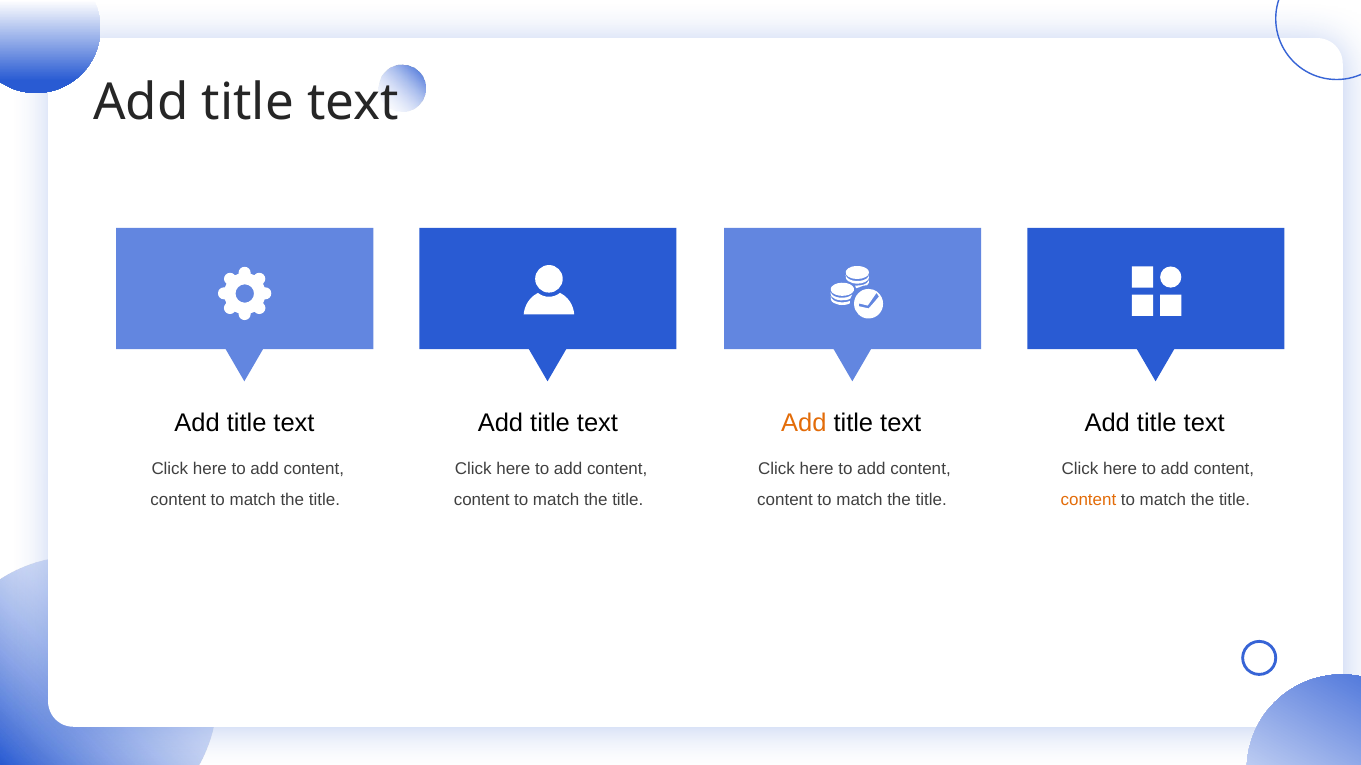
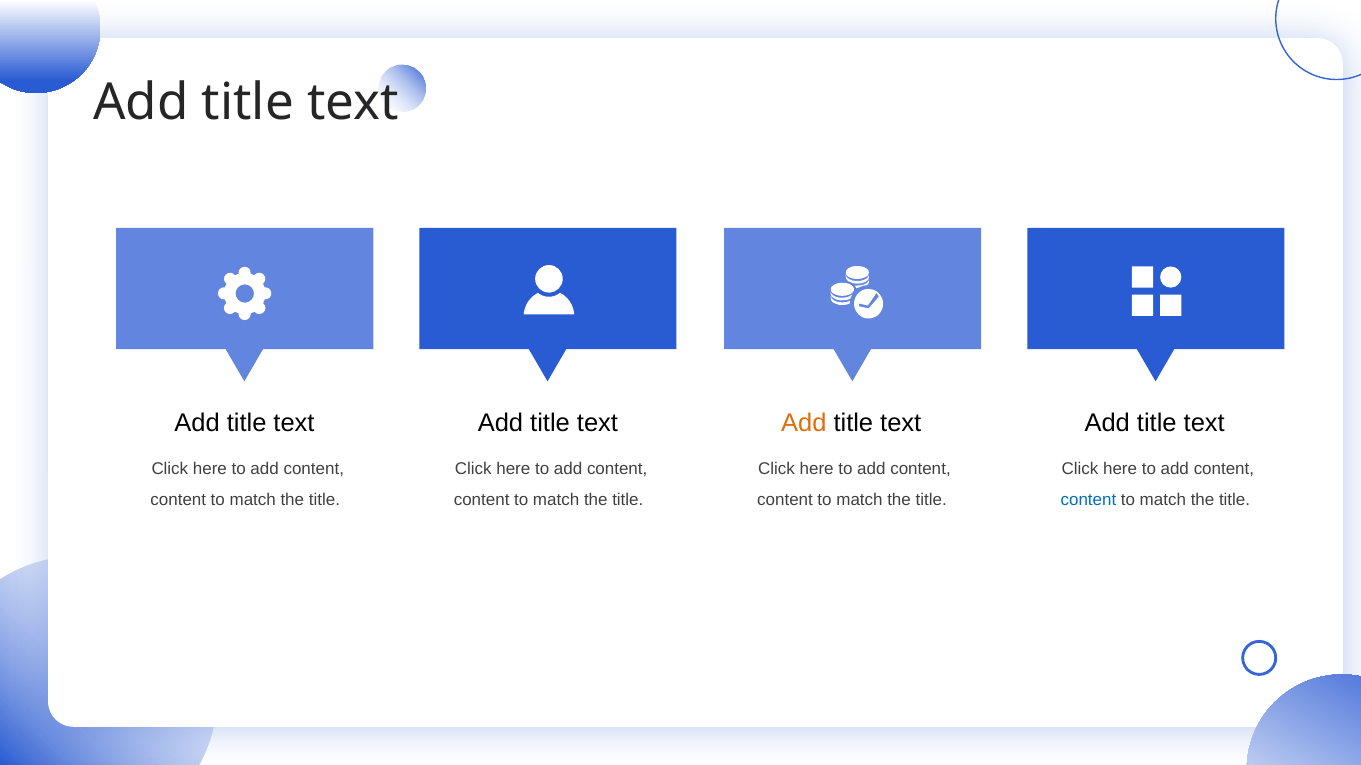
content colour: orange -> blue (1088, 500)
